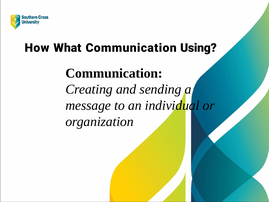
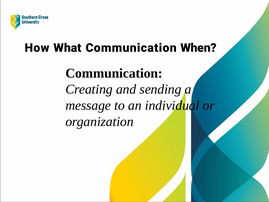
Using: Using -> When (198, 48)
